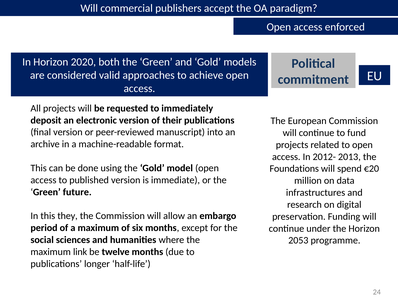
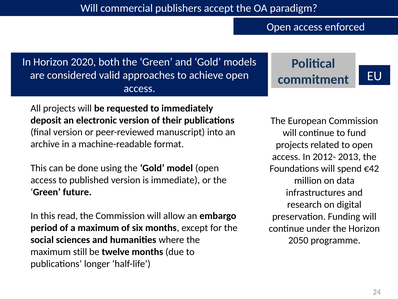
€20: €20 -> €42 (371, 168)
they: they -> read (68, 216)
2053: 2053 -> 2050 (298, 240)
link: link -> still (80, 251)
